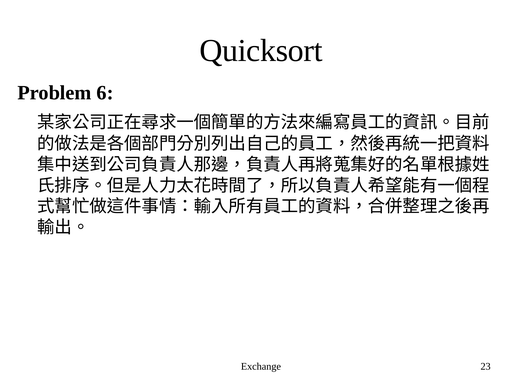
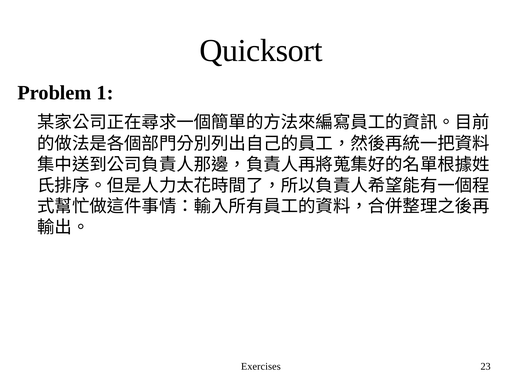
6: 6 -> 1 (105, 93)
Exchange: Exchange -> Exercises (261, 366)
